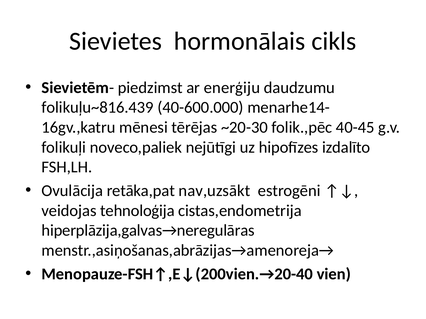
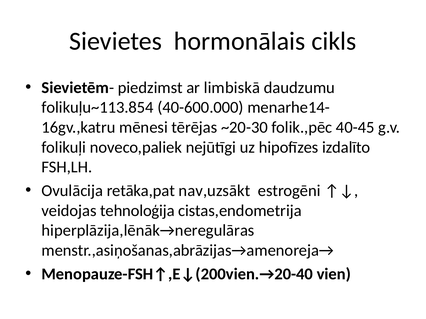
enerģiju: enerģiju -> limbiskā (232, 88)
folikuļu~816.439: folikuļu~816.439 -> folikuļu~113.854 (98, 108)
hiperplāzija,galvas→neregulāras: hiperplāzija,galvas→neregulāras -> hiperplāzija,lēnāk→neregulāras (148, 231)
